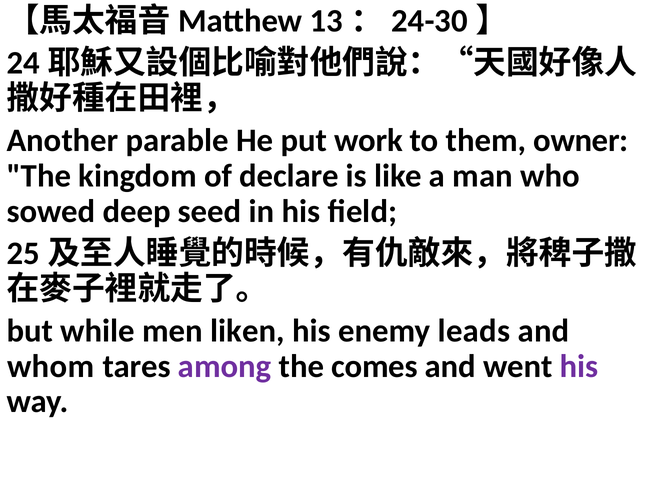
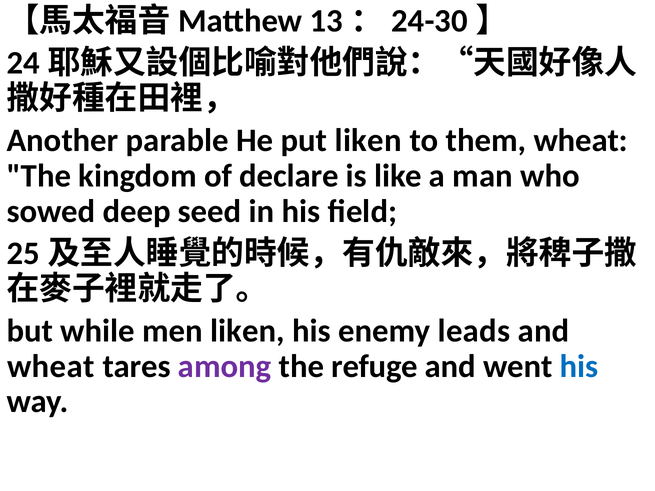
put work: work -> liken (368, 141)
them owner: owner -> wheat (581, 141)
whom: whom -> wheat (51, 367)
comes: comes -> refuge (375, 367)
his colour: purple -> blue (579, 367)
